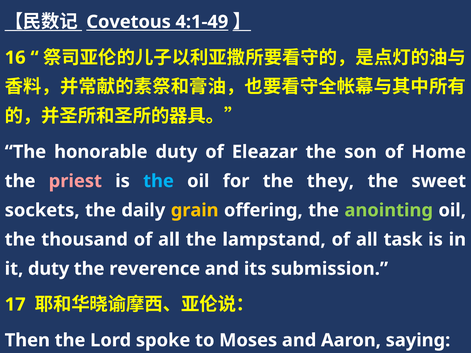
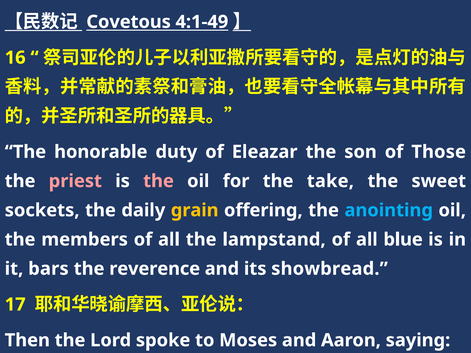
Home: Home -> Those (439, 152)
the colour: light blue -> pink (159, 181)
they: they -> take (330, 181)
anointing colour: light green -> light blue (389, 210)
thousand: thousand -> members (85, 240)
task: task -> blue (403, 240)
it duty: duty -> bars (48, 269)
submission: submission -> showbread (330, 269)
